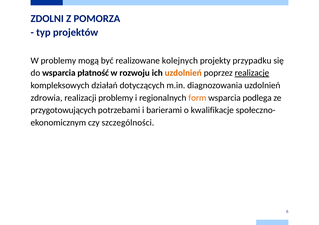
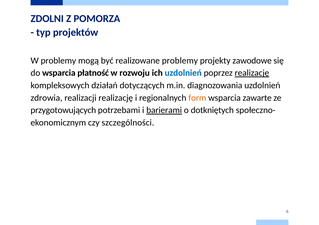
realizowane kolejnych: kolejnych -> problemy (180, 61)
przypadku: przypadku -> zawodowe (252, 61)
uzdolnień colour: orange -> blue (183, 73)
realizacji problemy: problemy -> realizację (116, 98)
podlega: podlega -> zawarte (257, 98)
barierami underline: none -> present (164, 110)
kwalifikacje: kwalifikacje -> dotkniętych (212, 110)
